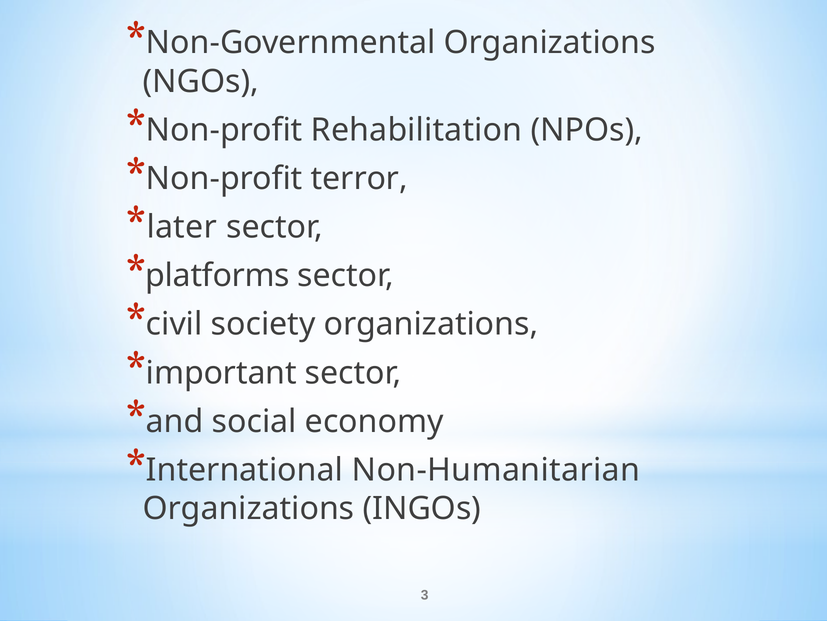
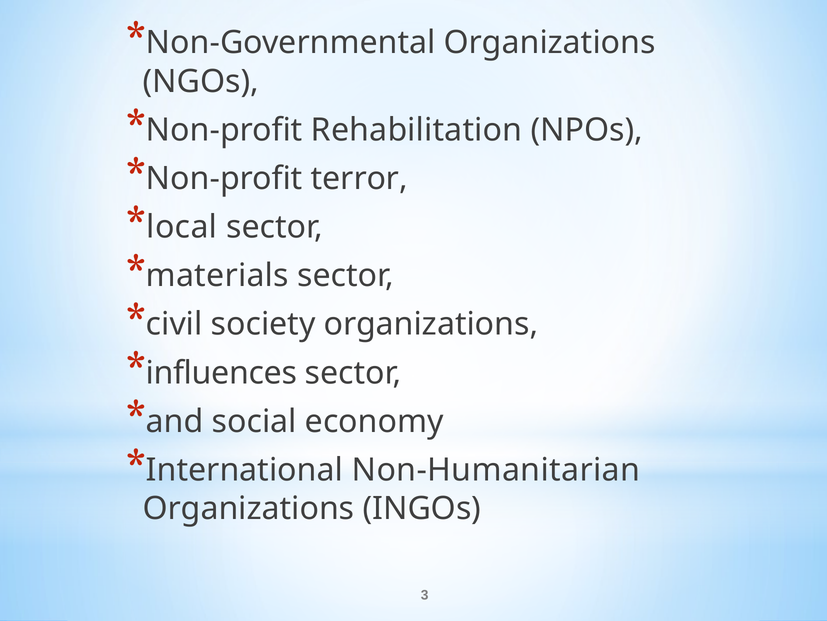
later: later -> local (182, 227)
platforms: platforms -> materials (217, 275)
important: important -> influences (221, 372)
